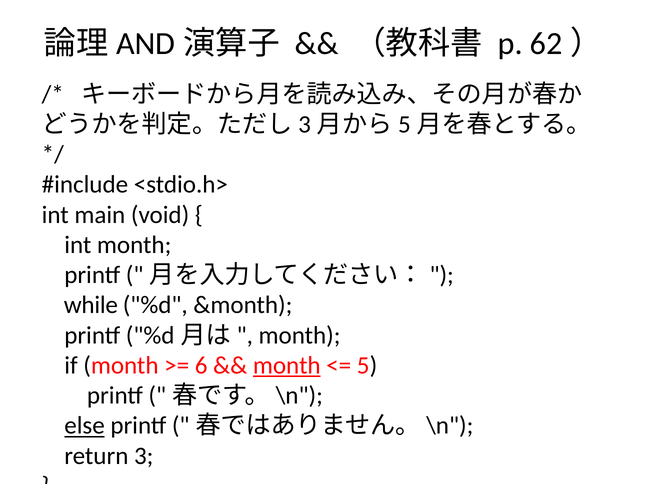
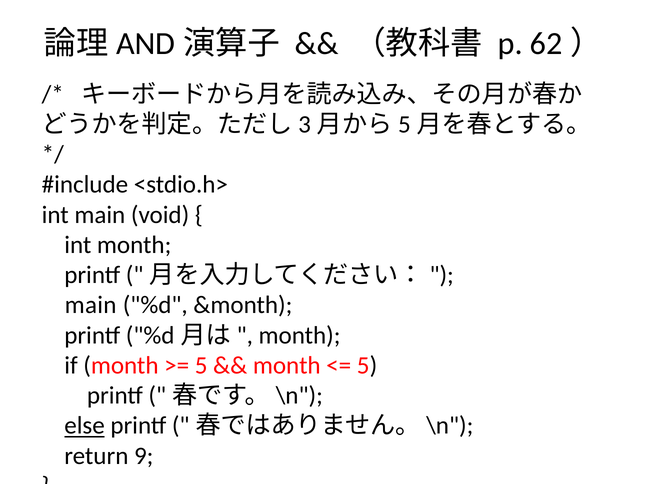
while: while -> main (91, 305)
6: 6 -> 5 (201, 365)
month underline: present -> none (287, 365)
3: 3 -> 9 (144, 456)
